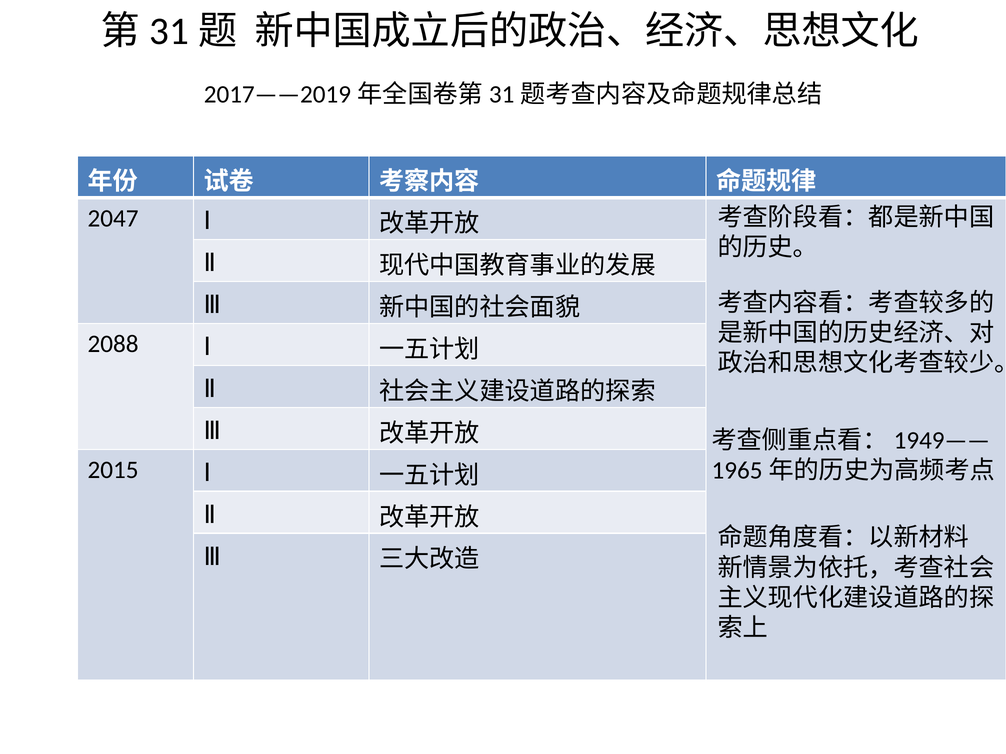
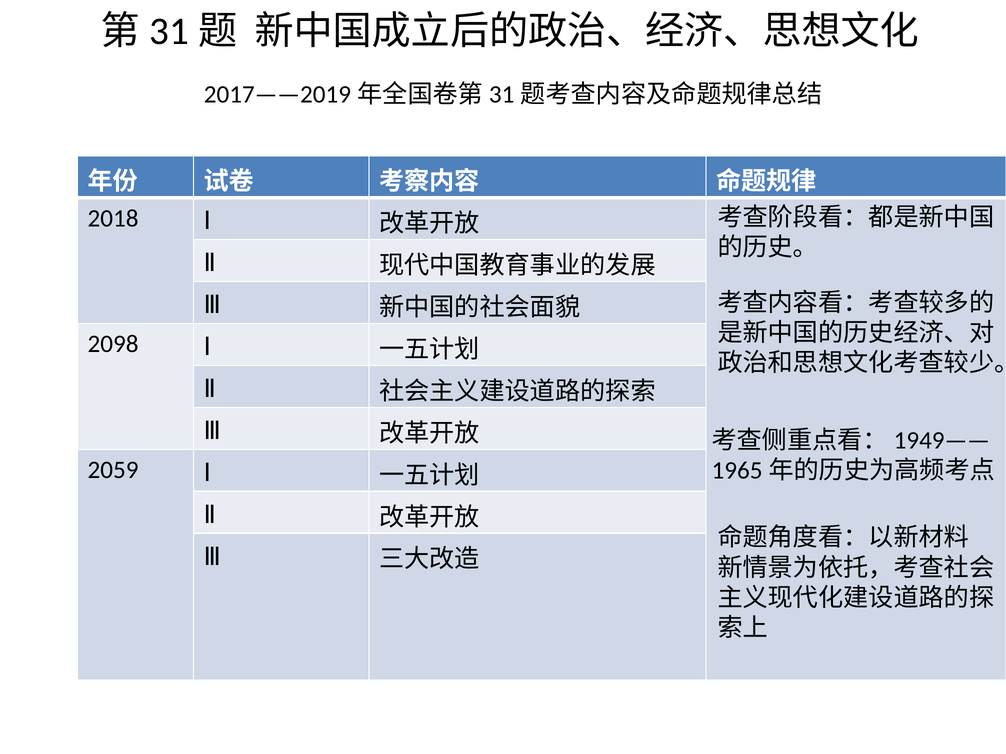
2047: 2047 -> 2018 (113, 218)
2088: 2088 -> 2098 (113, 344)
2015: 2015 -> 2059 (113, 470)
